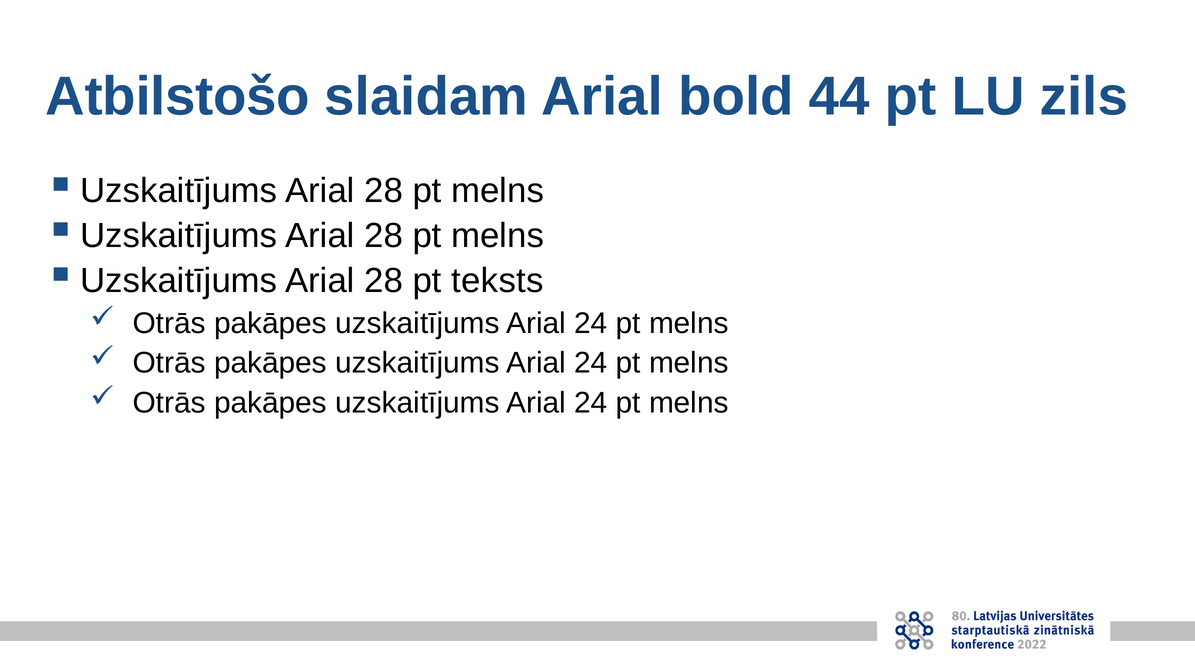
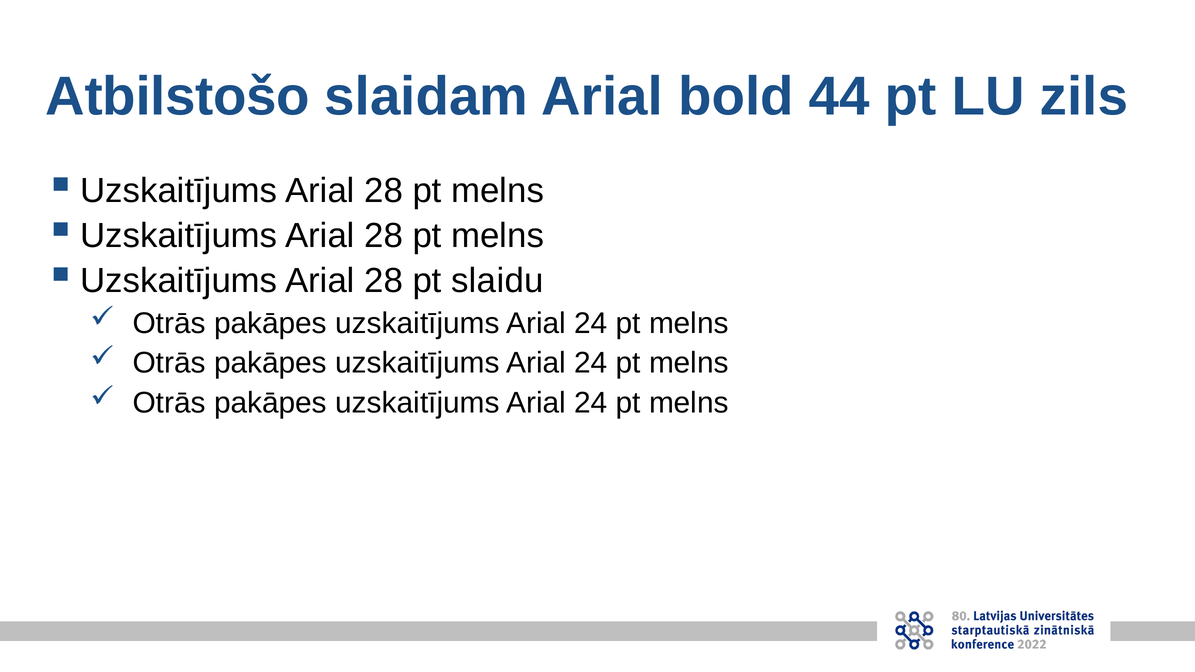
teksts: teksts -> slaidu (498, 281)
